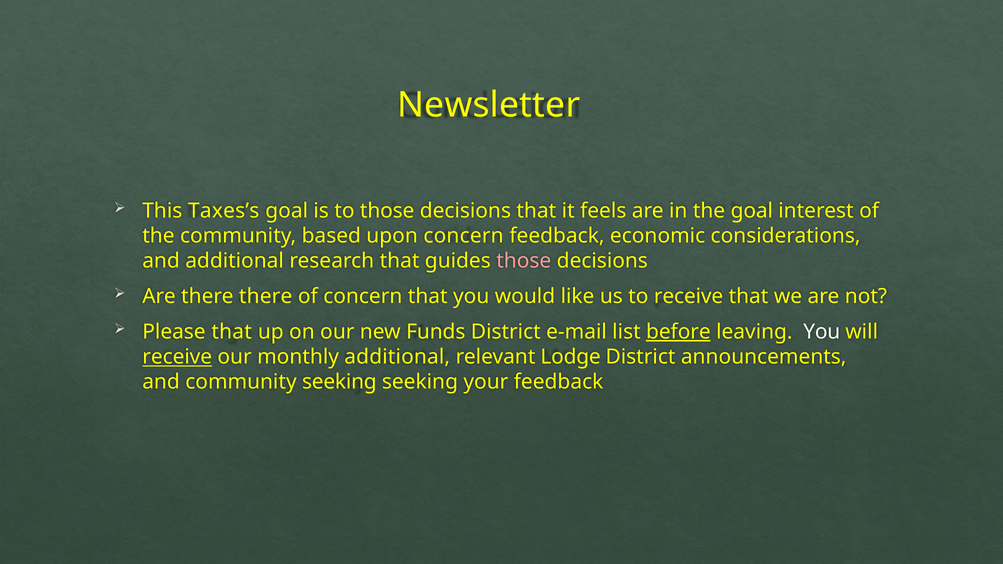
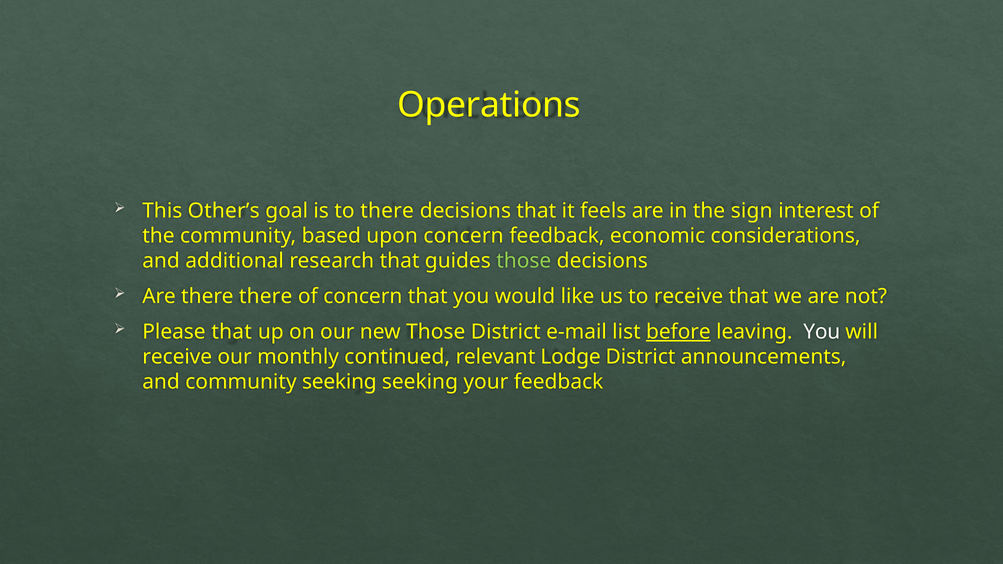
Newsletter: Newsletter -> Operations (489, 105)
Taxes’s: Taxes’s -> Other’s (224, 211)
to those: those -> there (387, 211)
the goal: goal -> sign (752, 211)
those colour: pink -> light green (524, 261)
new Funds: Funds -> Those (436, 332)
receive underline: present -> none (177, 357)
monthly additional: additional -> continued (397, 357)
